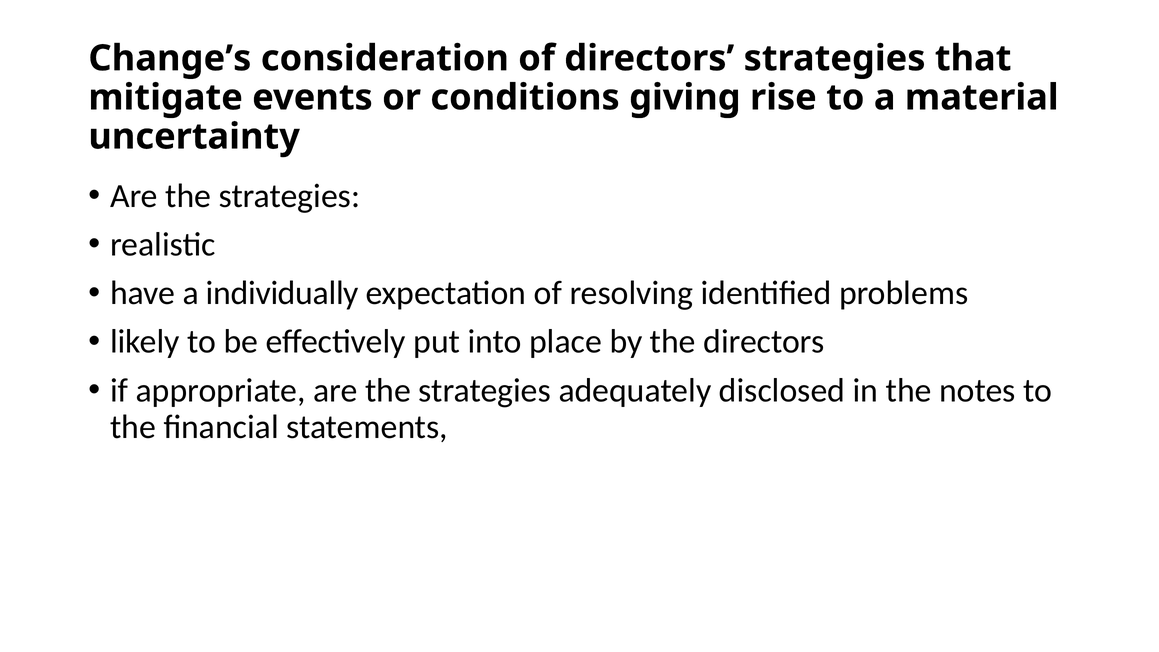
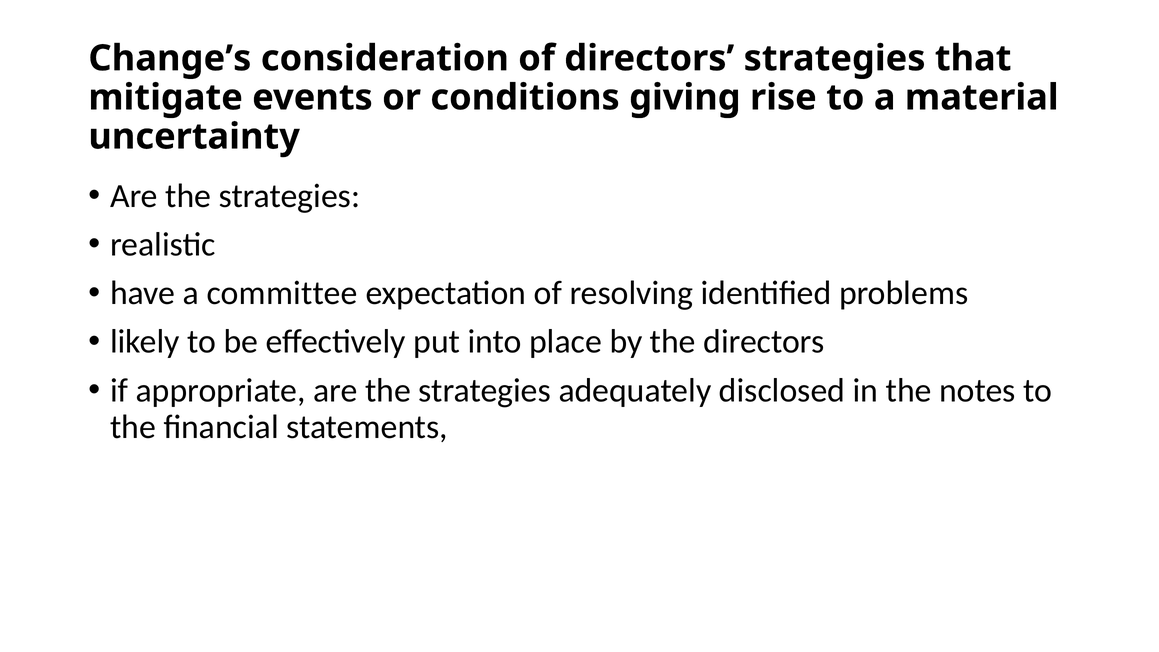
individually: individually -> committee (282, 293)
